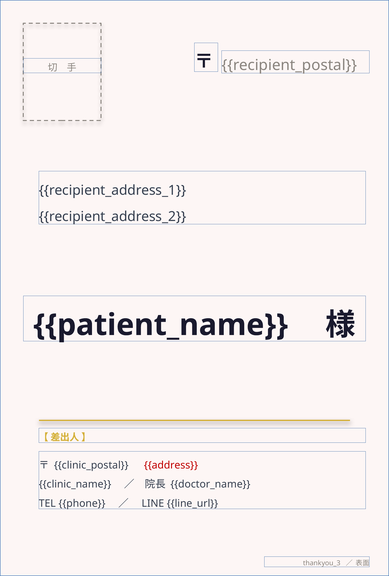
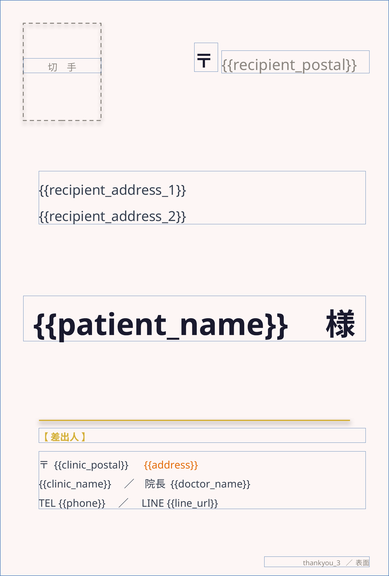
address colour: red -> orange (171, 465)
